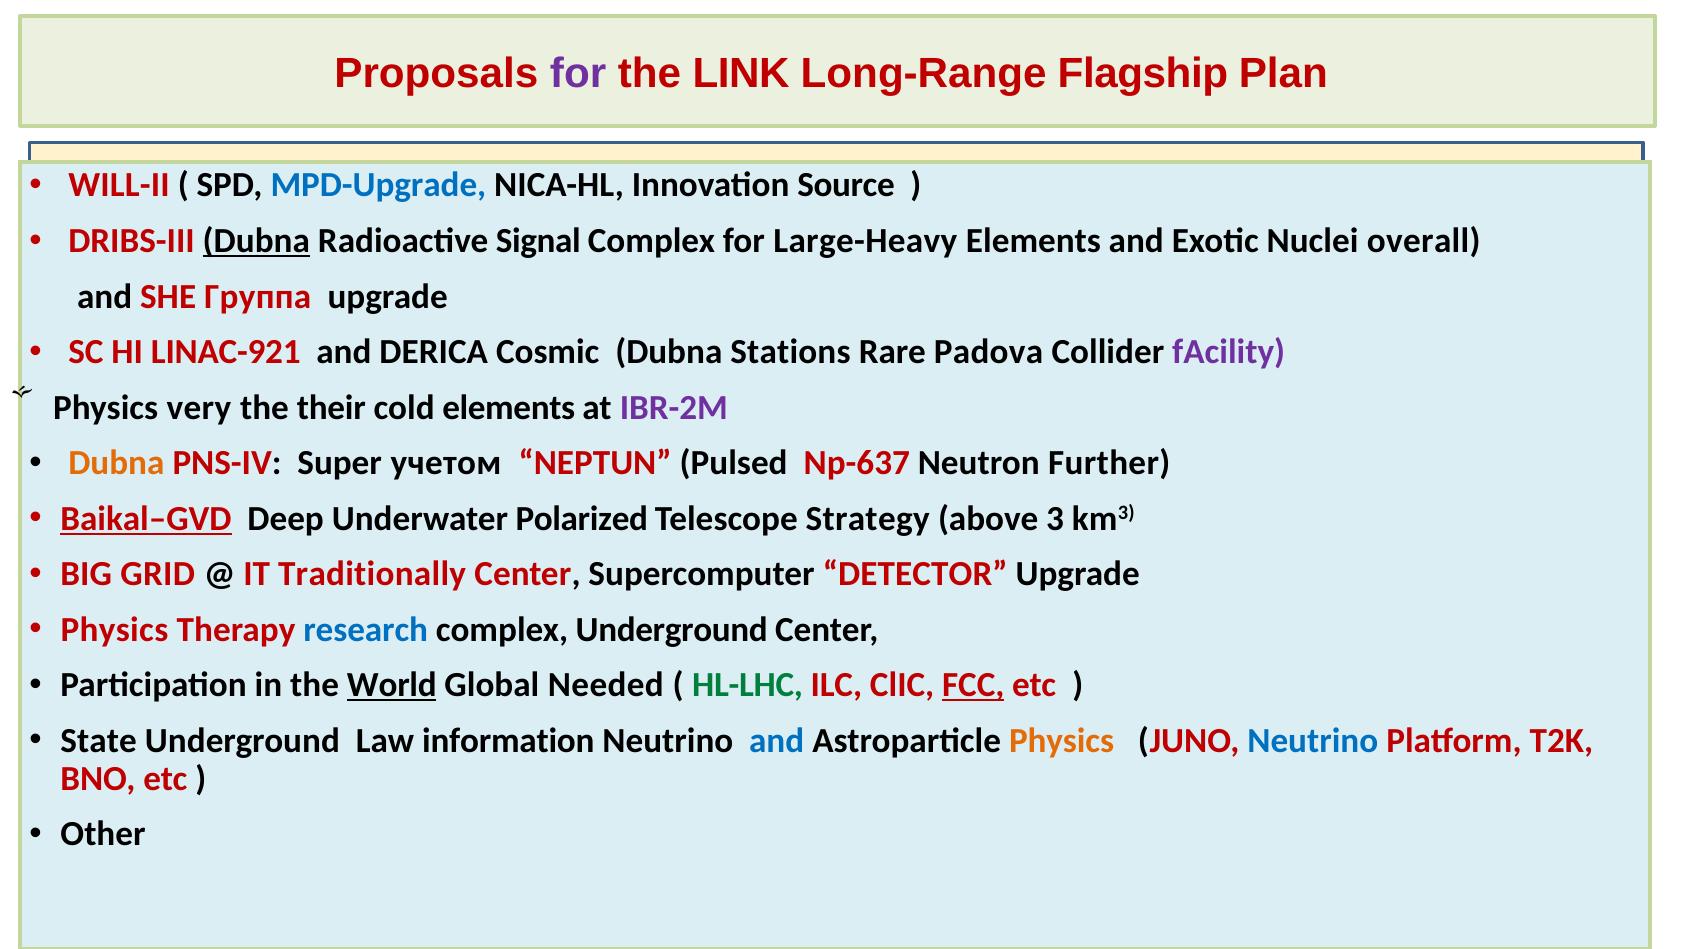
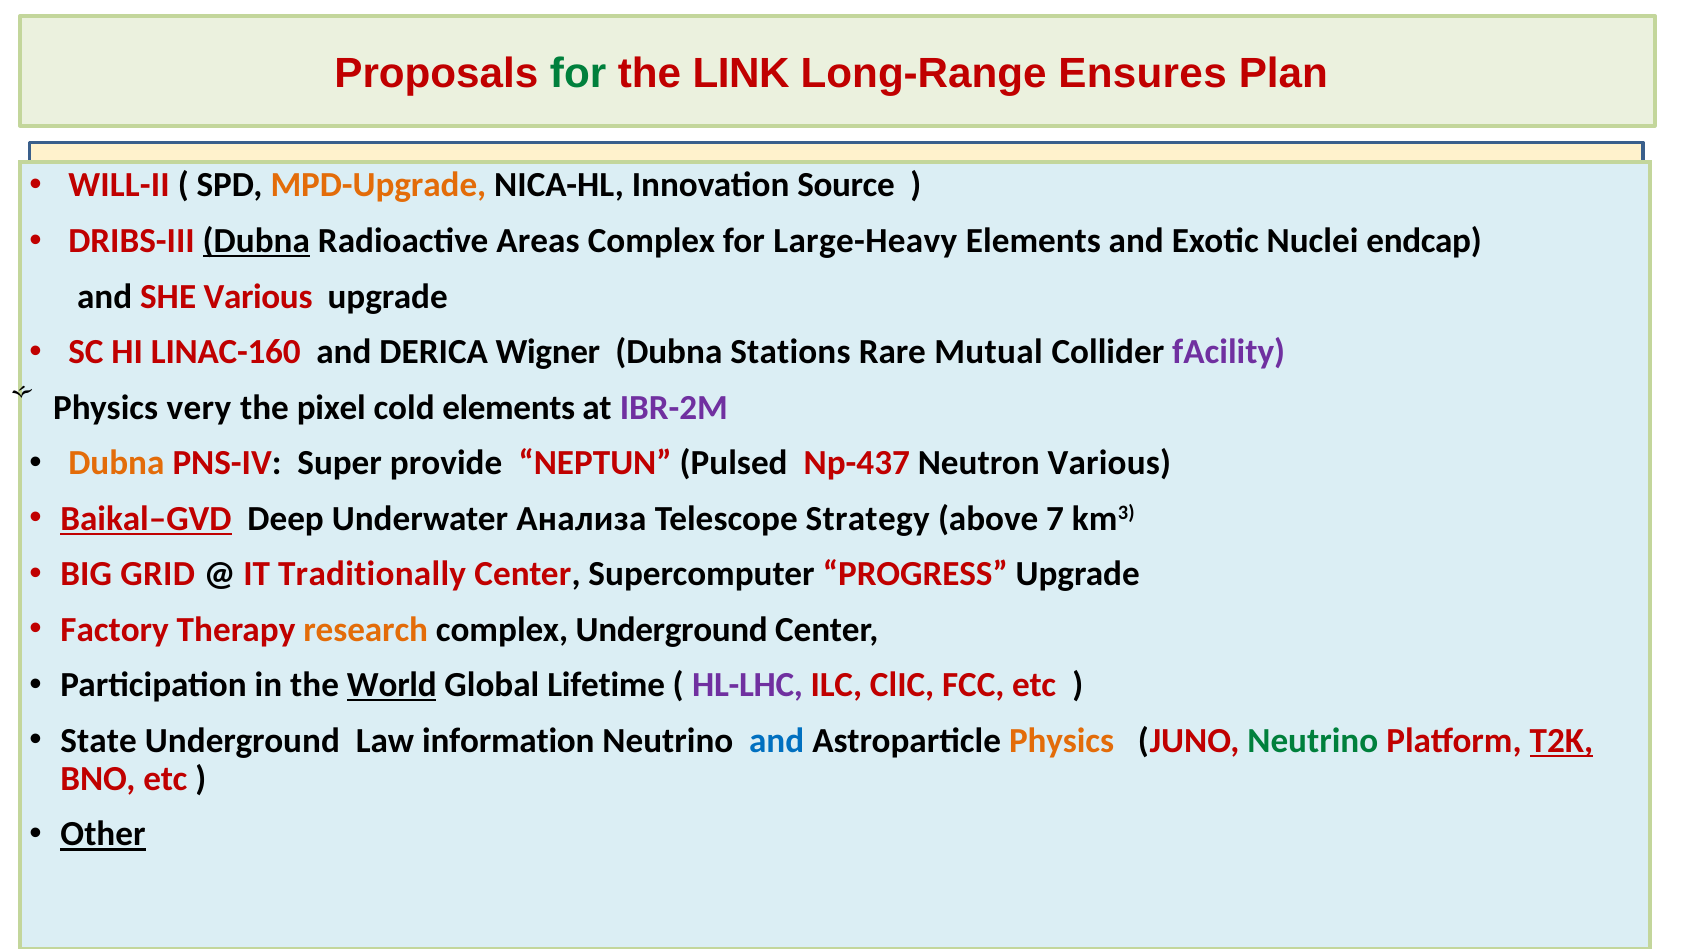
for colour: purple -> green (578, 74)
Flagship: Flagship -> Ensures (1143, 74)
MPD-Upgrade colour: blue -> orange (378, 185)
Signal: Signal -> Areas (538, 241)
overall: overall -> endcap (1424, 241)
SHE Группа: Группа -> Various (258, 297)
LINAC-921: LINAC-921 -> LINAC-160 (226, 352)
Cosmic: Cosmic -> Wigner (548, 352)
Padova: Padova -> Mutual (989, 352)
their: their -> pixel (331, 408)
учетом: учетом -> provide (446, 463)
Np-637: Np-637 -> Np-437 (857, 463)
Neutron Further: Further -> Various (1109, 463)
Polarized: Polarized -> Анализа (581, 519)
3: 3 -> 7 (1055, 519)
DETECTOR: DETECTOR -> PROGRESS (915, 574)
Physics: Physics -> Factory (115, 630)
research colour: blue -> orange (366, 630)
Needed: Needed -> Lifetime (606, 686)
HL-LHC colour: green -> purple (748, 686)
FCC underline: present -> none (973, 686)
Neutrino colour: blue -> green (1313, 741)
T2K underline: none -> present (1561, 741)
Other underline: none -> present (103, 835)
